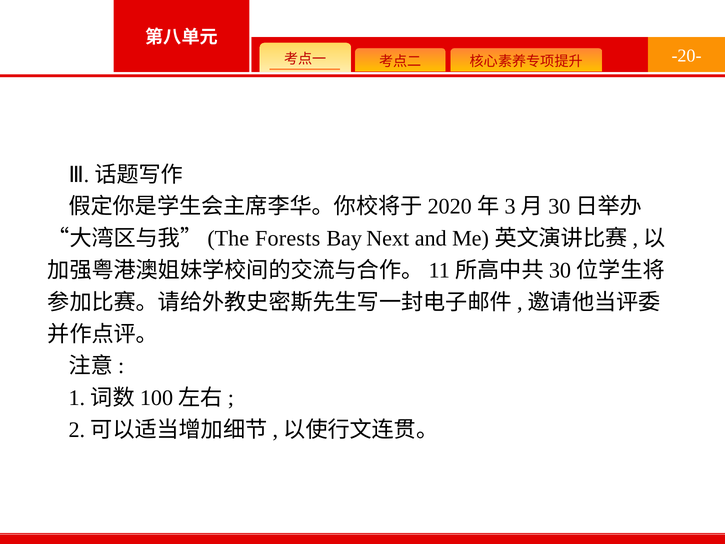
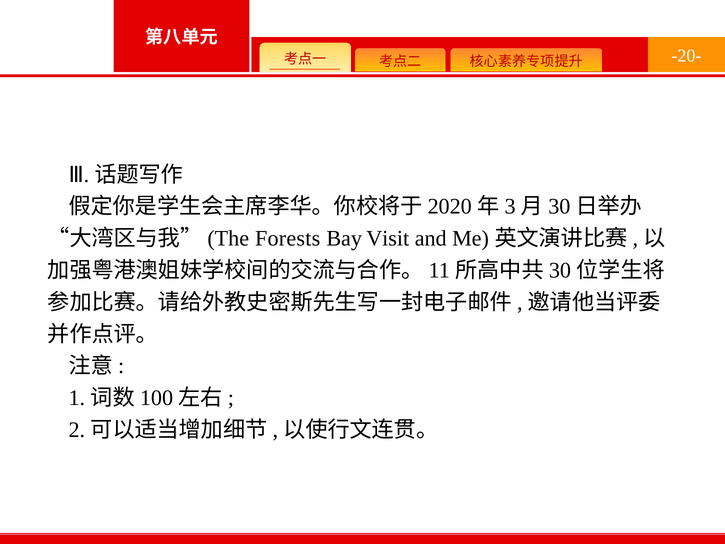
Next: Next -> Visit (388, 238)
